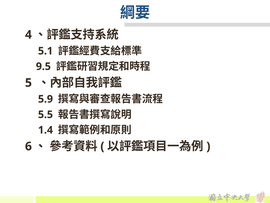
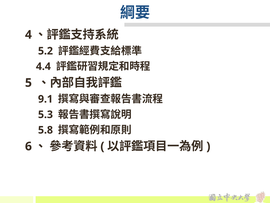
5.1: 5.1 -> 5.2 (45, 51)
9.5: 9.5 -> 4.4 (43, 66)
5.9: 5.9 -> 9.1 (45, 99)
5.5: 5.5 -> 5.3 (45, 114)
1.4: 1.4 -> 5.8 (45, 130)
